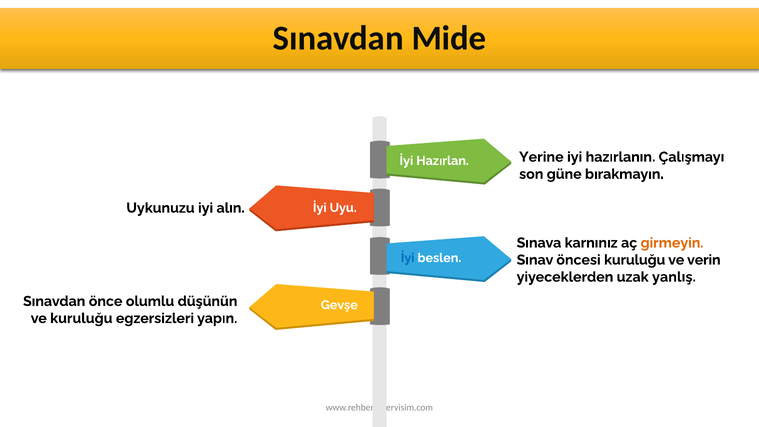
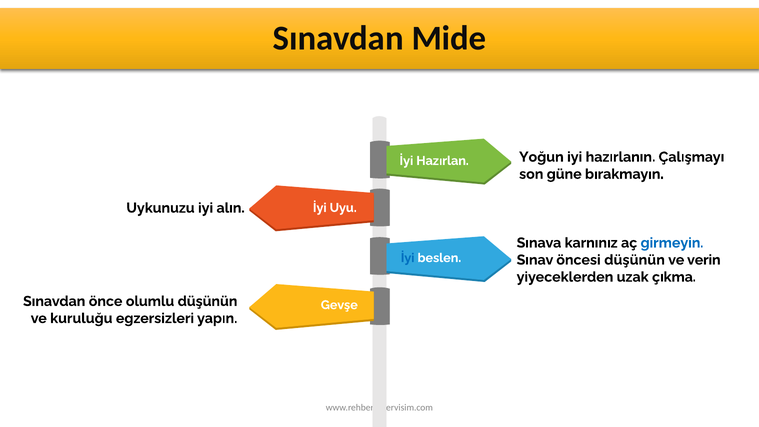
Yerine: Yerine -> Yoğun (541, 157)
girmeyin colour: orange -> blue (672, 243)
öncesi kuruluğu: kuruluğu -> düşünün (635, 260)
yanlış: yanlış -> çıkma (674, 277)
